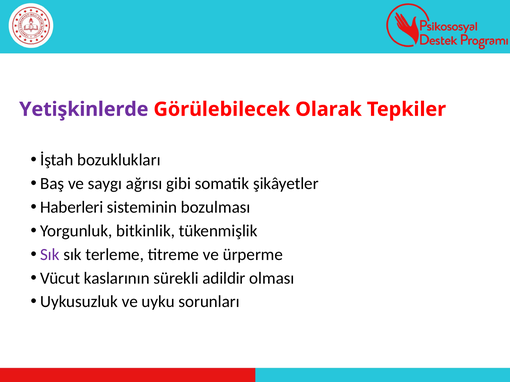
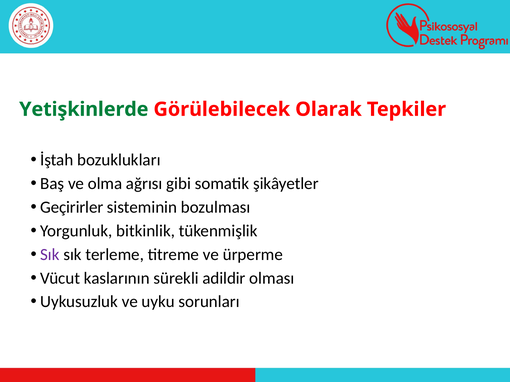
Yetişkinlerde colour: purple -> green (84, 109)
saygı: saygı -> olma (105, 184)
Haberleri: Haberleri -> Geçirirler (72, 207)
